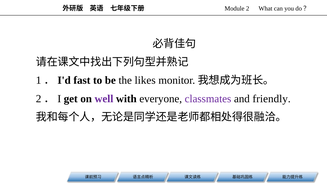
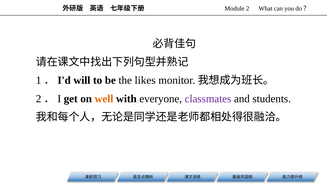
fast: fast -> will (82, 80)
well colour: purple -> orange (104, 99)
friendly: friendly -> students (272, 99)
